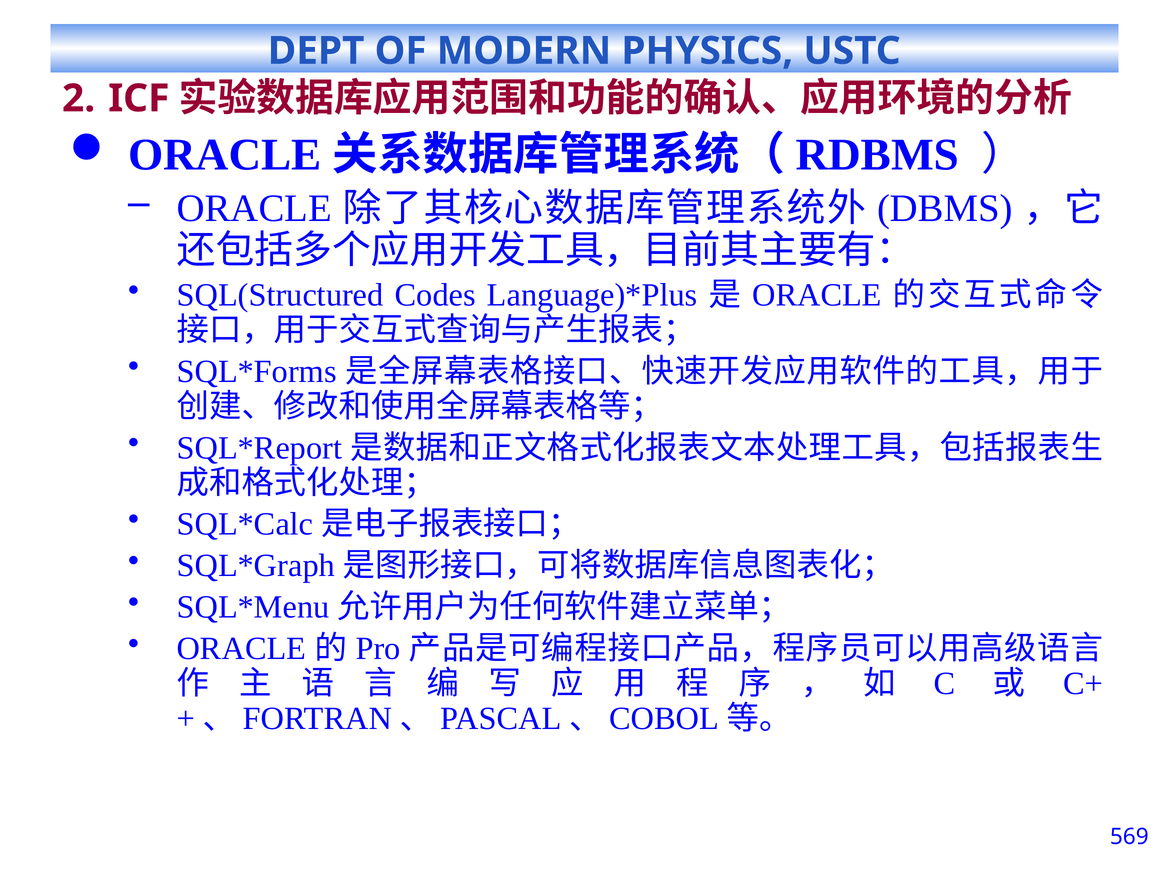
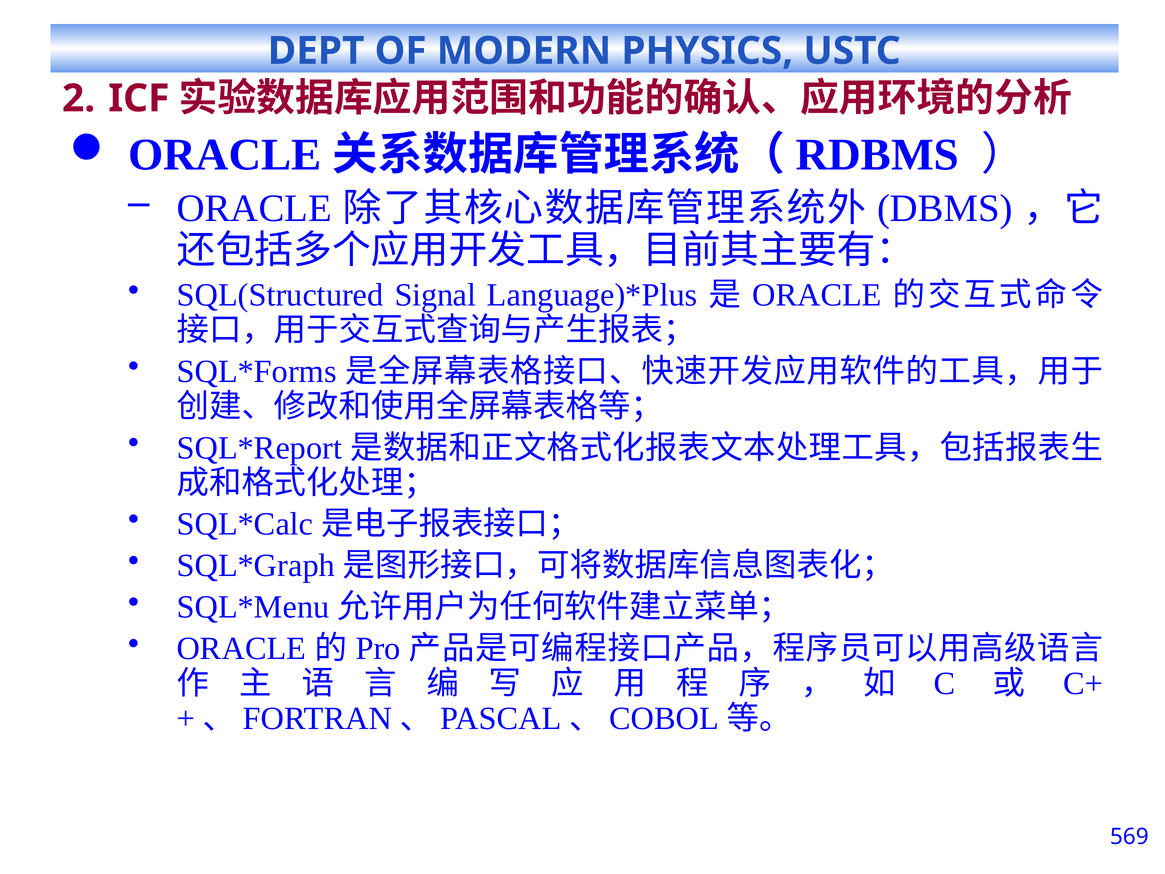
Codes: Codes -> Signal (435, 295)
